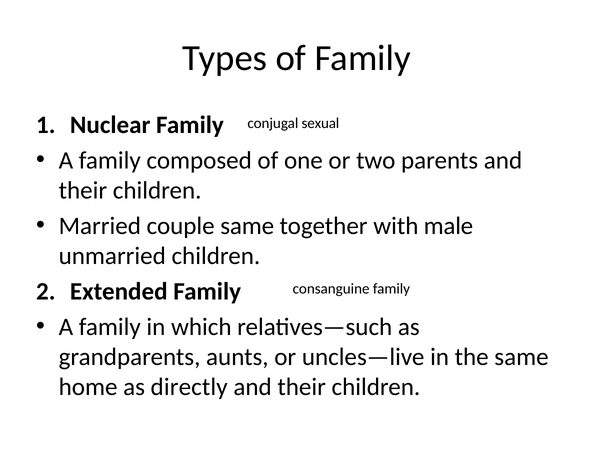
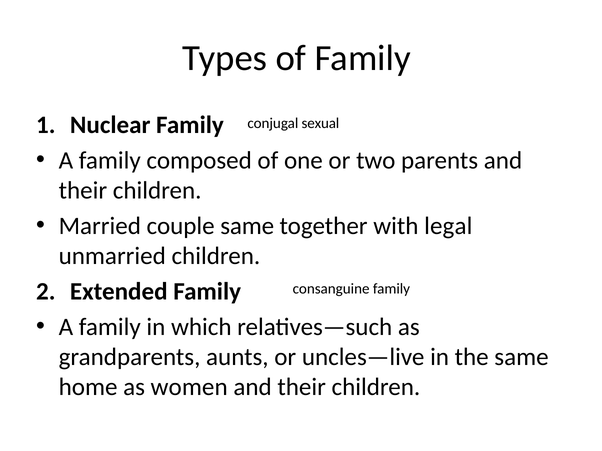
male: male -> legal (448, 226)
directly: directly -> women (189, 387)
